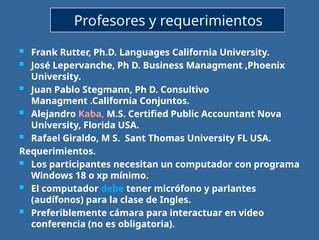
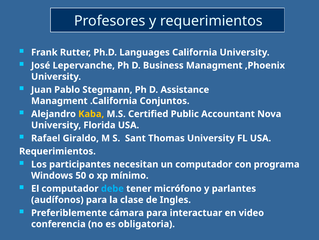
Consultivo: Consultivo -> Assistance (185, 89)
Kaba colour: pink -> yellow (91, 114)
18: 18 -> 50 (81, 175)
